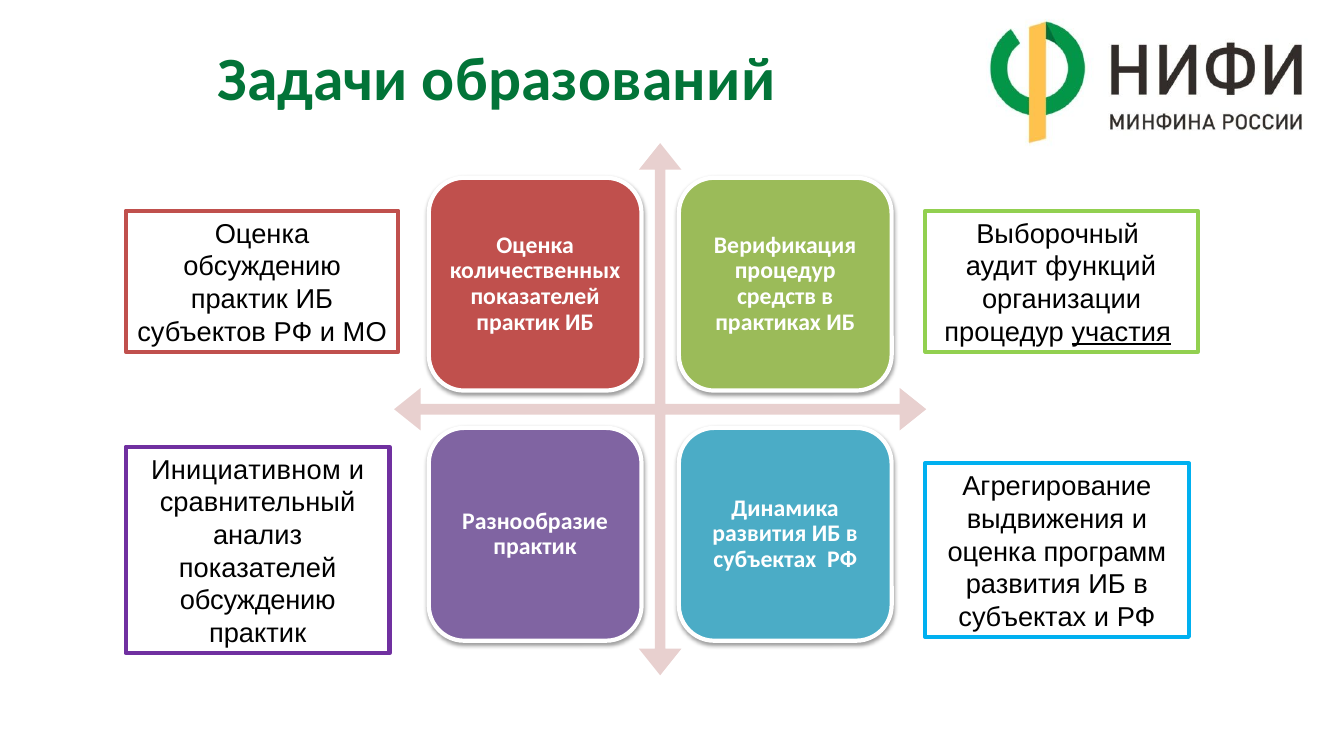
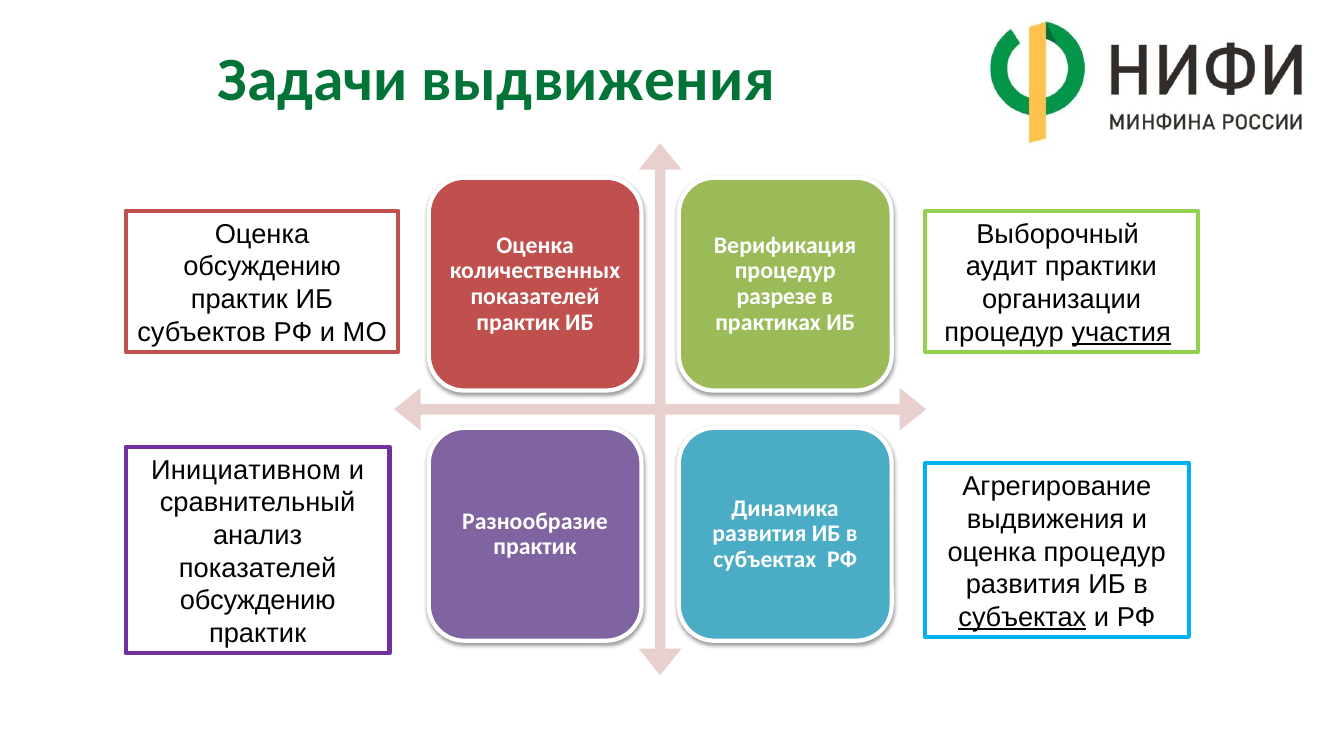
Задачи образований: образований -> выдвижения (598, 80)
функций: функций -> практики (1101, 267)
средств: средств -> разрезе (777, 297)
оценка программ: программ -> процедур (1105, 552)
субъектах underline: none -> present (1022, 617)
